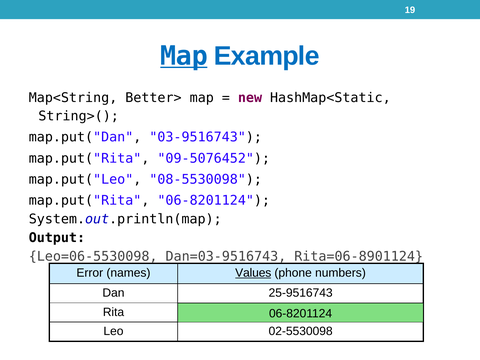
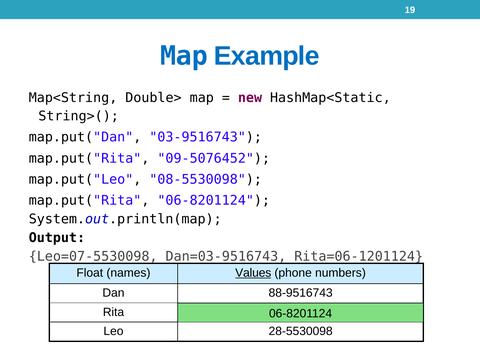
Map underline: present -> none (184, 56)
Better>: Better> -> Double> (153, 98)
Leo=06-5530098: Leo=06-5530098 -> Leo=07-5530098 (93, 256)
Rita=06-8901124: Rita=06-8901124 -> Rita=06-1201124 (359, 256)
Error: Error -> Float (90, 273)
25-9516743: 25-9516743 -> 88-9516743 (301, 293)
02-5530098: 02-5530098 -> 28-5530098 (301, 331)
